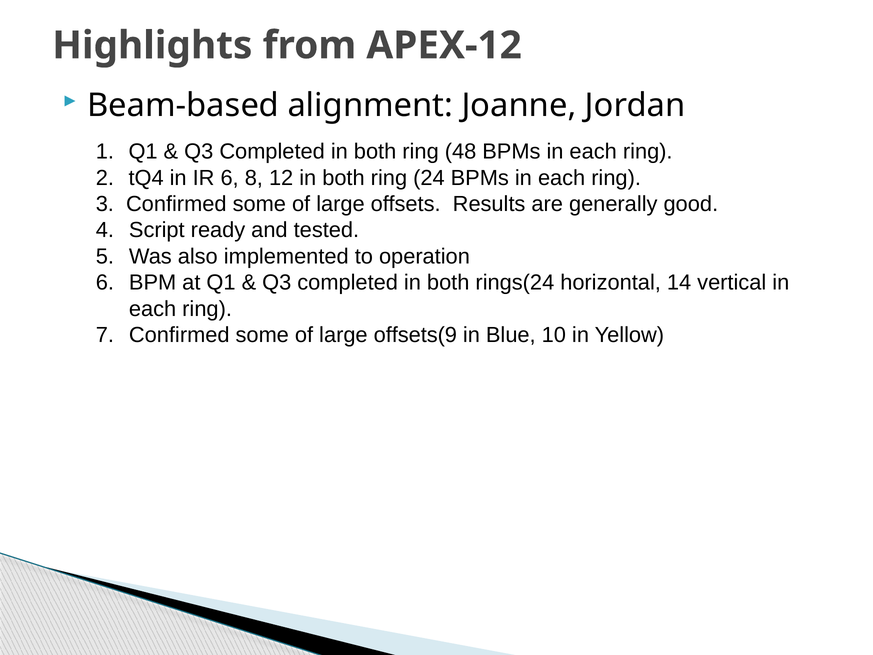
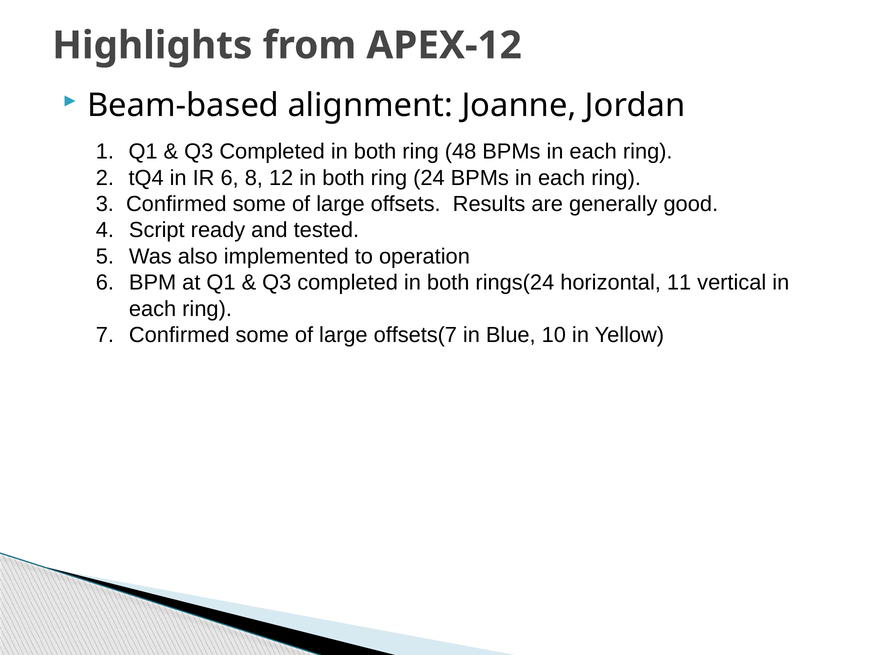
14: 14 -> 11 (679, 283)
offsets(9: offsets(9 -> offsets(7 (415, 335)
